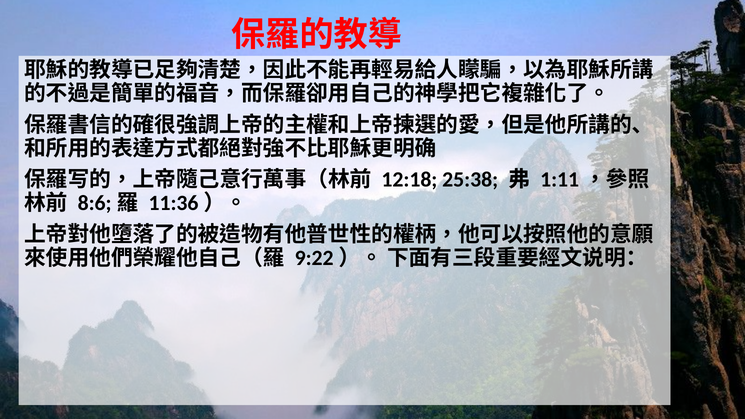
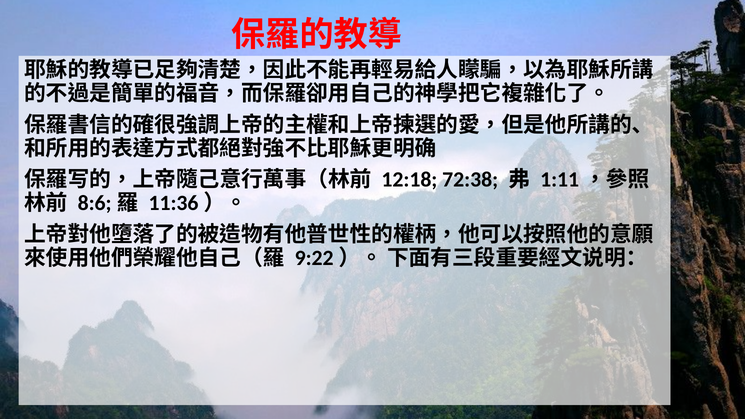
25:38: 25:38 -> 72:38 (470, 180)
